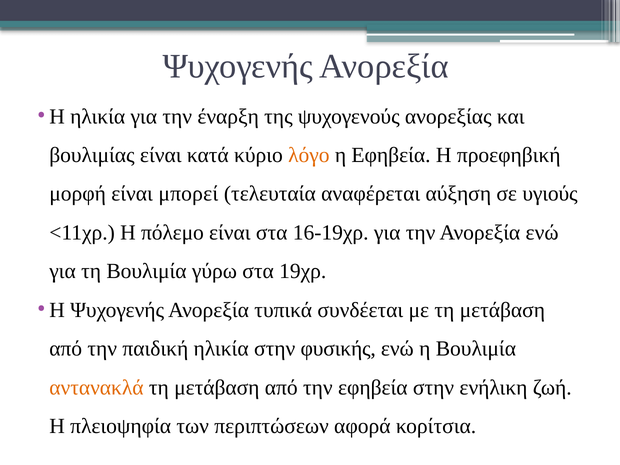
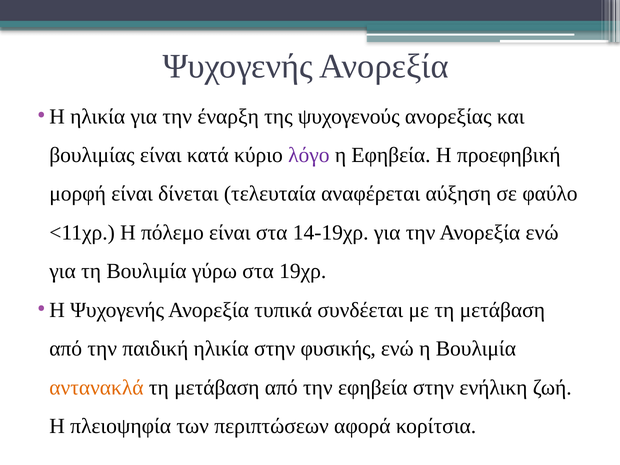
λόγο colour: orange -> purple (309, 155)
μπορεί: μπορεί -> δίνεται (188, 194)
υγιούς: υγιούς -> φαύλο (550, 194)
16-19χρ: 16-19χρ -> 14-19χρ (331, 233)
